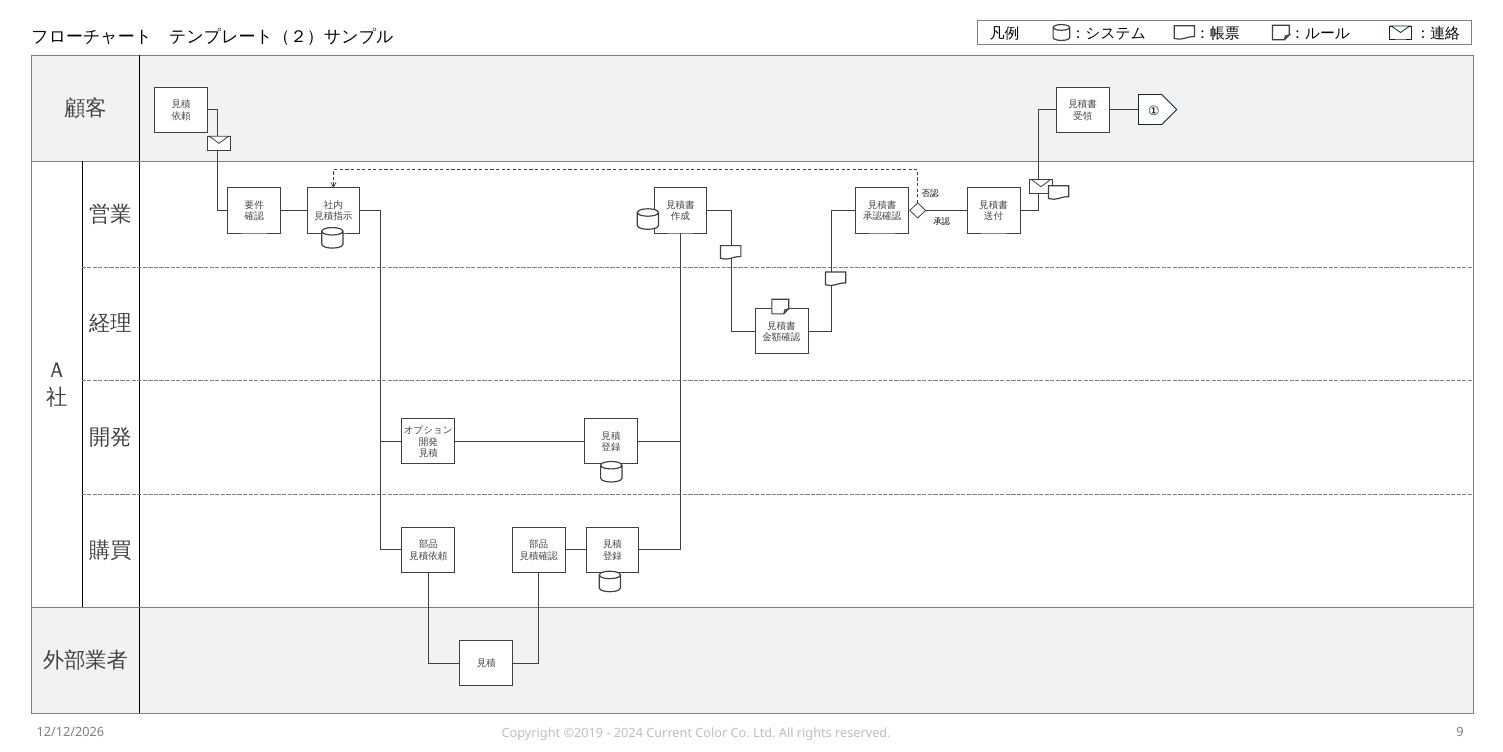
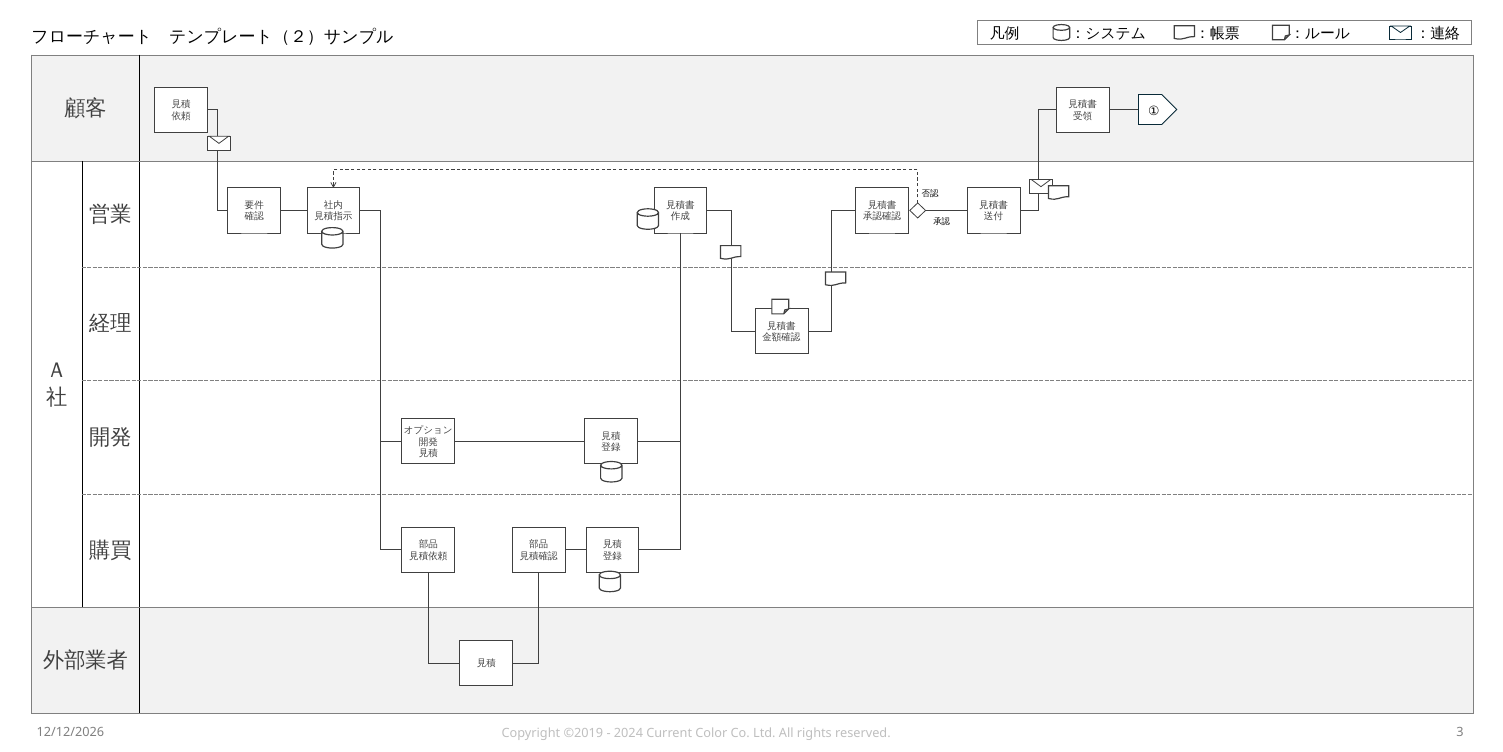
9: 9 -> 3 (1460, 732)
